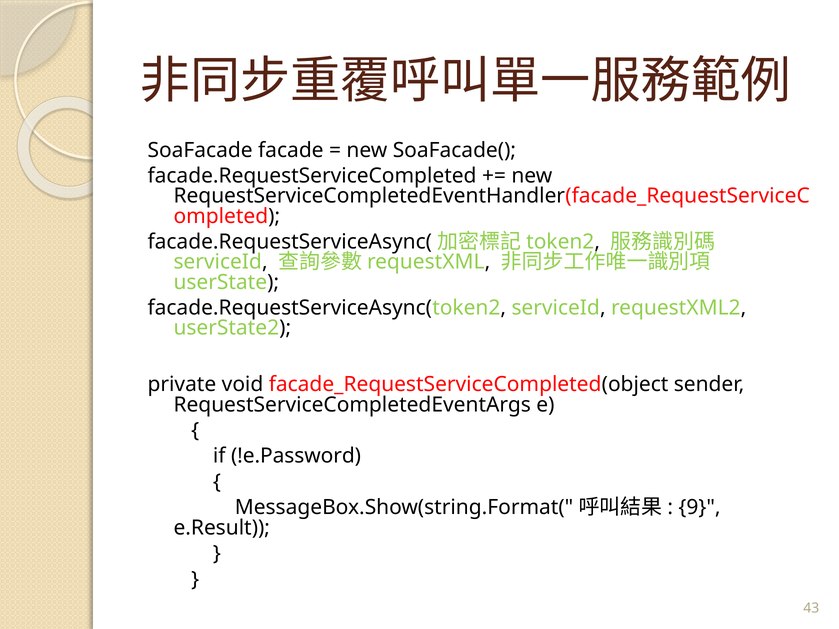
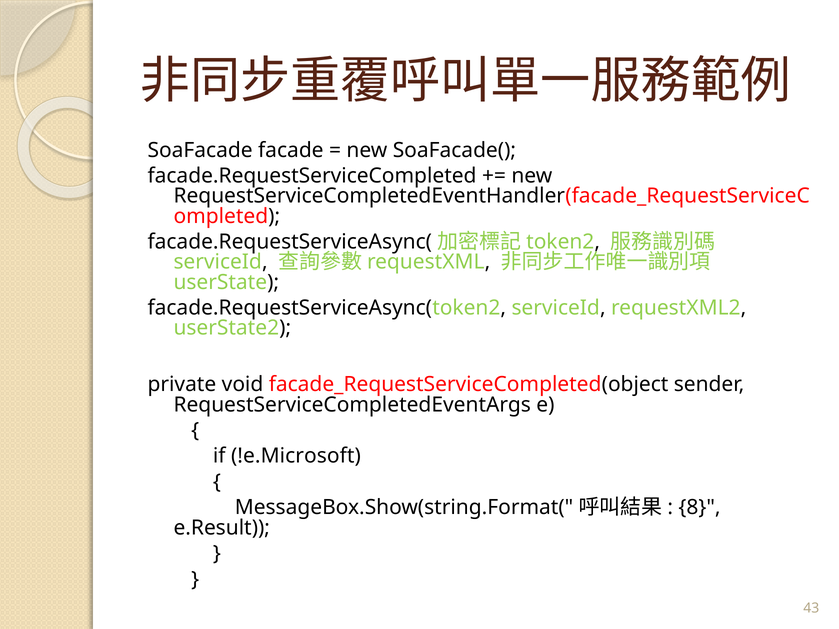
!e.Password: !e.Password -> !e.Microsoft (296, 456)
9: 9 -> 8 (700, 508)
